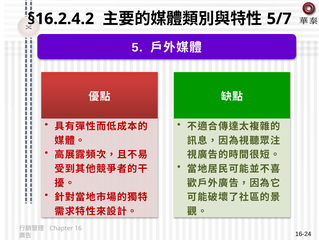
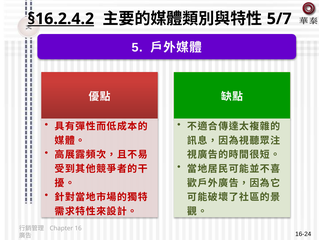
§16.2.4.2 underline: none -> present (61, 19)
